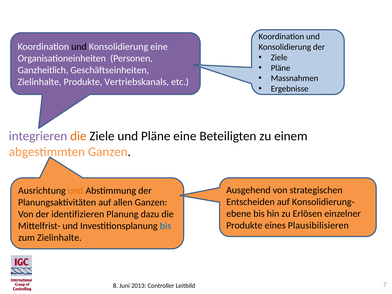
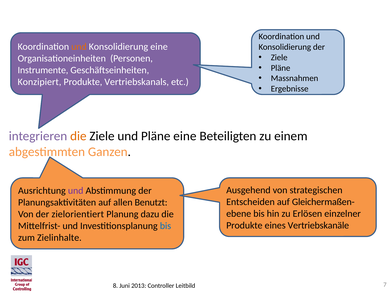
und colour: black -> orange (79, 47)
Ganzheitlich: Ganzheitlich -> Instrumente (43, 70)
Zielinhalte: Zielinhalte -> Konzipiert (39, 82)
und colour: orange -> purple (76, 191)
Konsolidierung-: Konsolidierung- -> Gleichermaßen- (323, 202)
allen Ganzen: Ganzen -> Benutzt (151, 202)
identifizieren: identifizieren -> zielorientiert (78, 214)
Plausibilisieren: Plausibilisieren -> Vertriebskanäle (318, 225)
